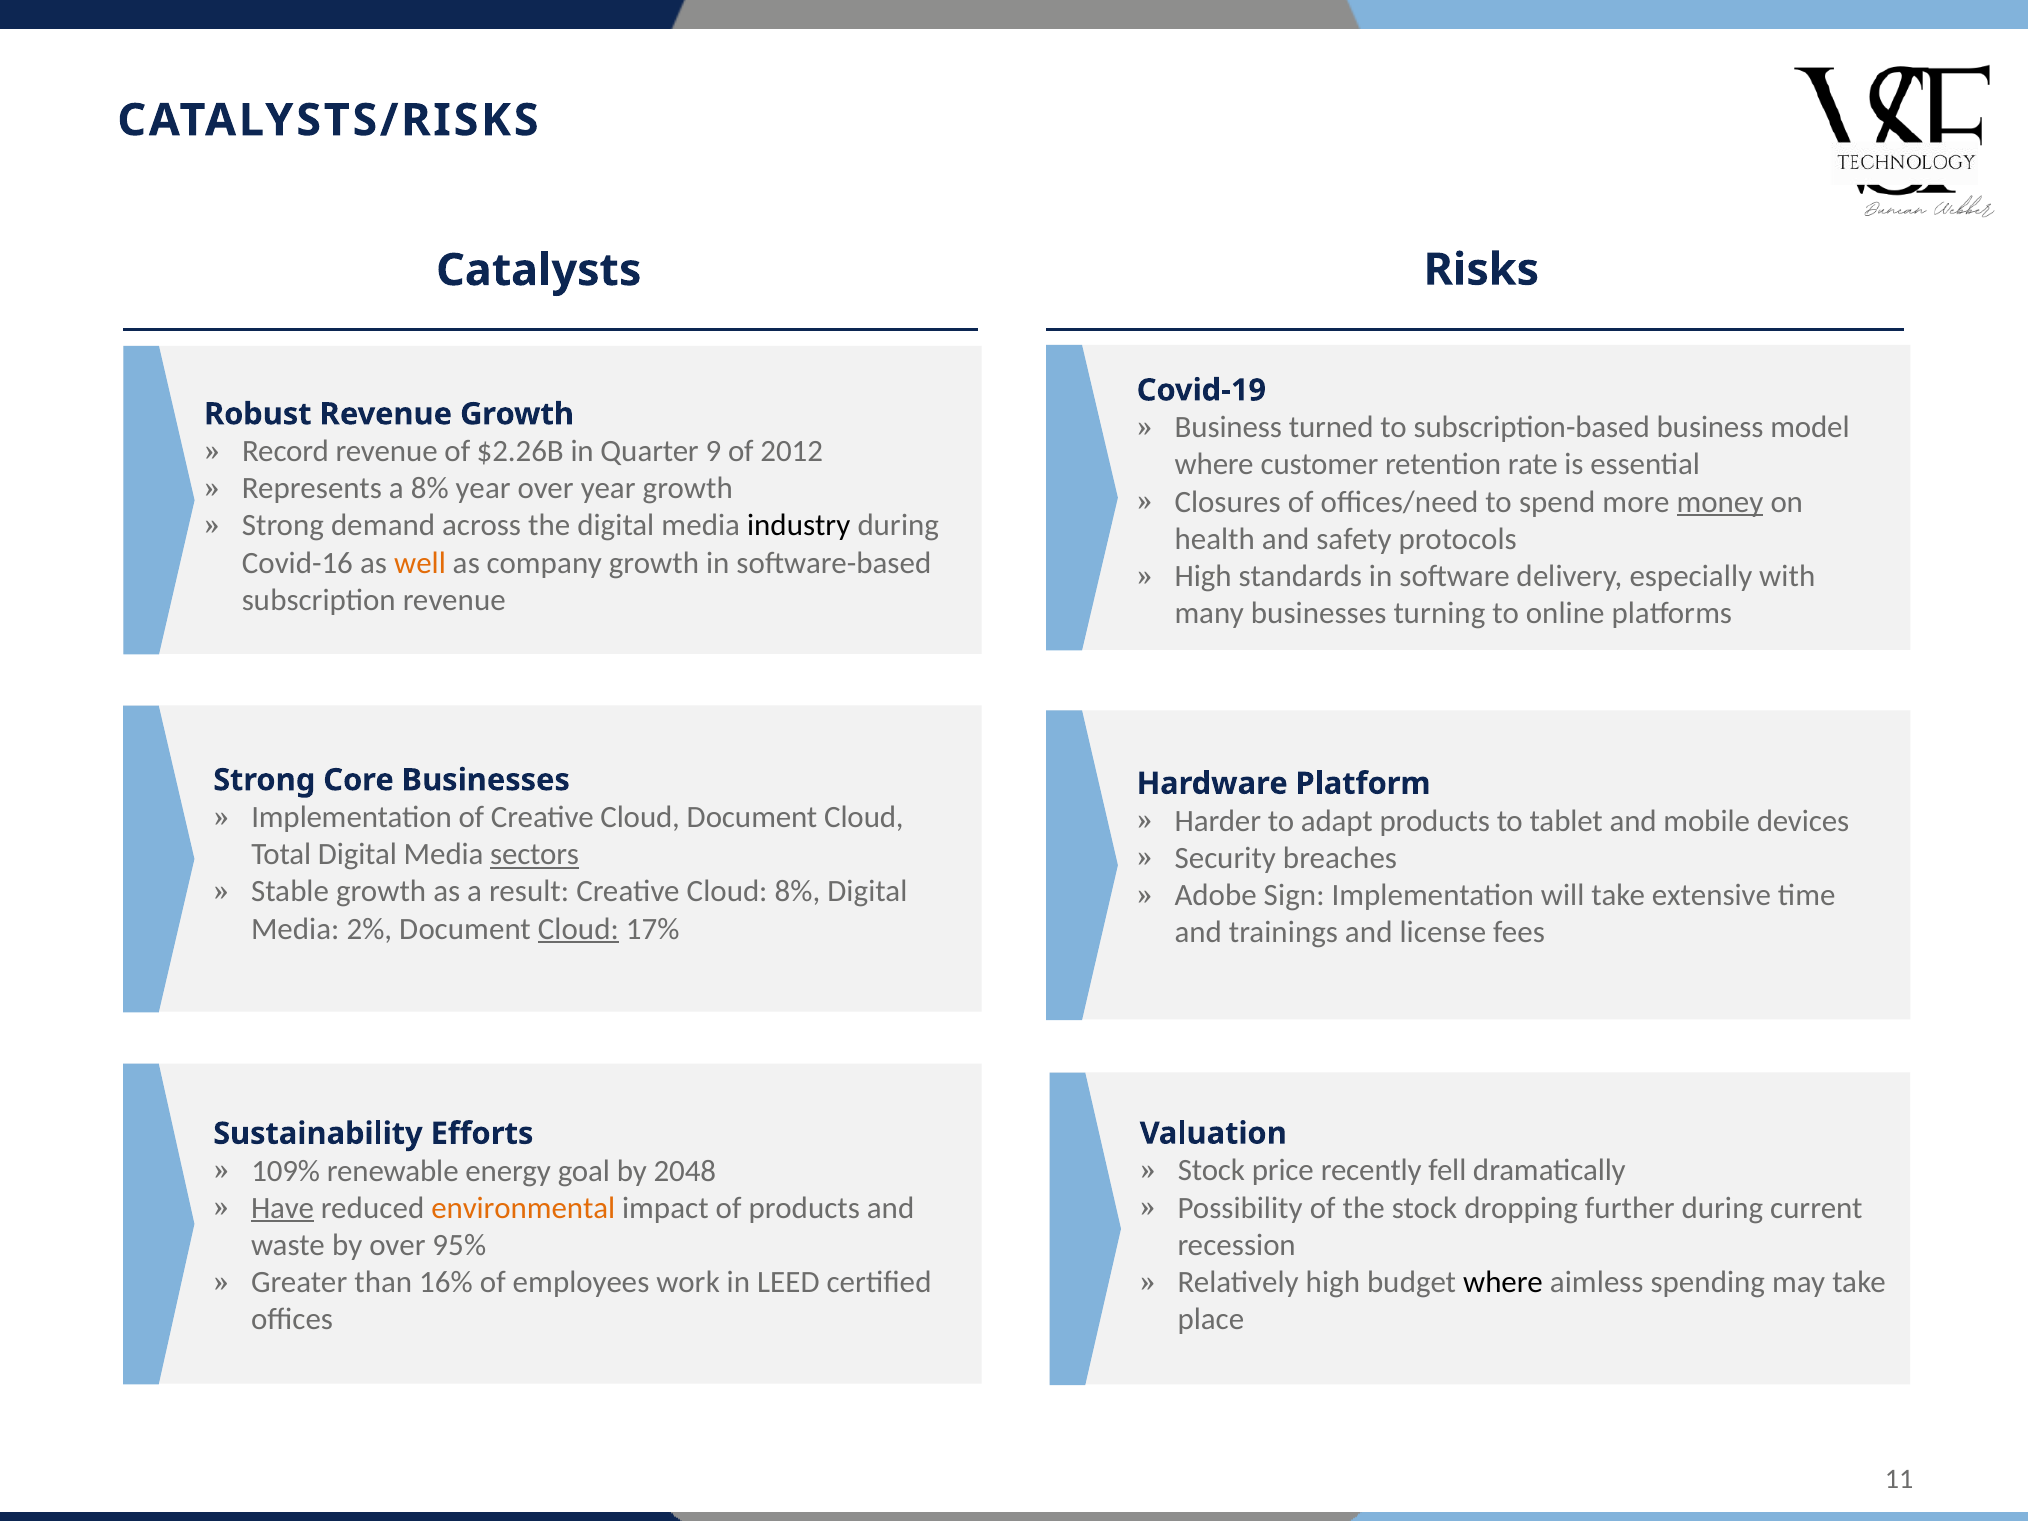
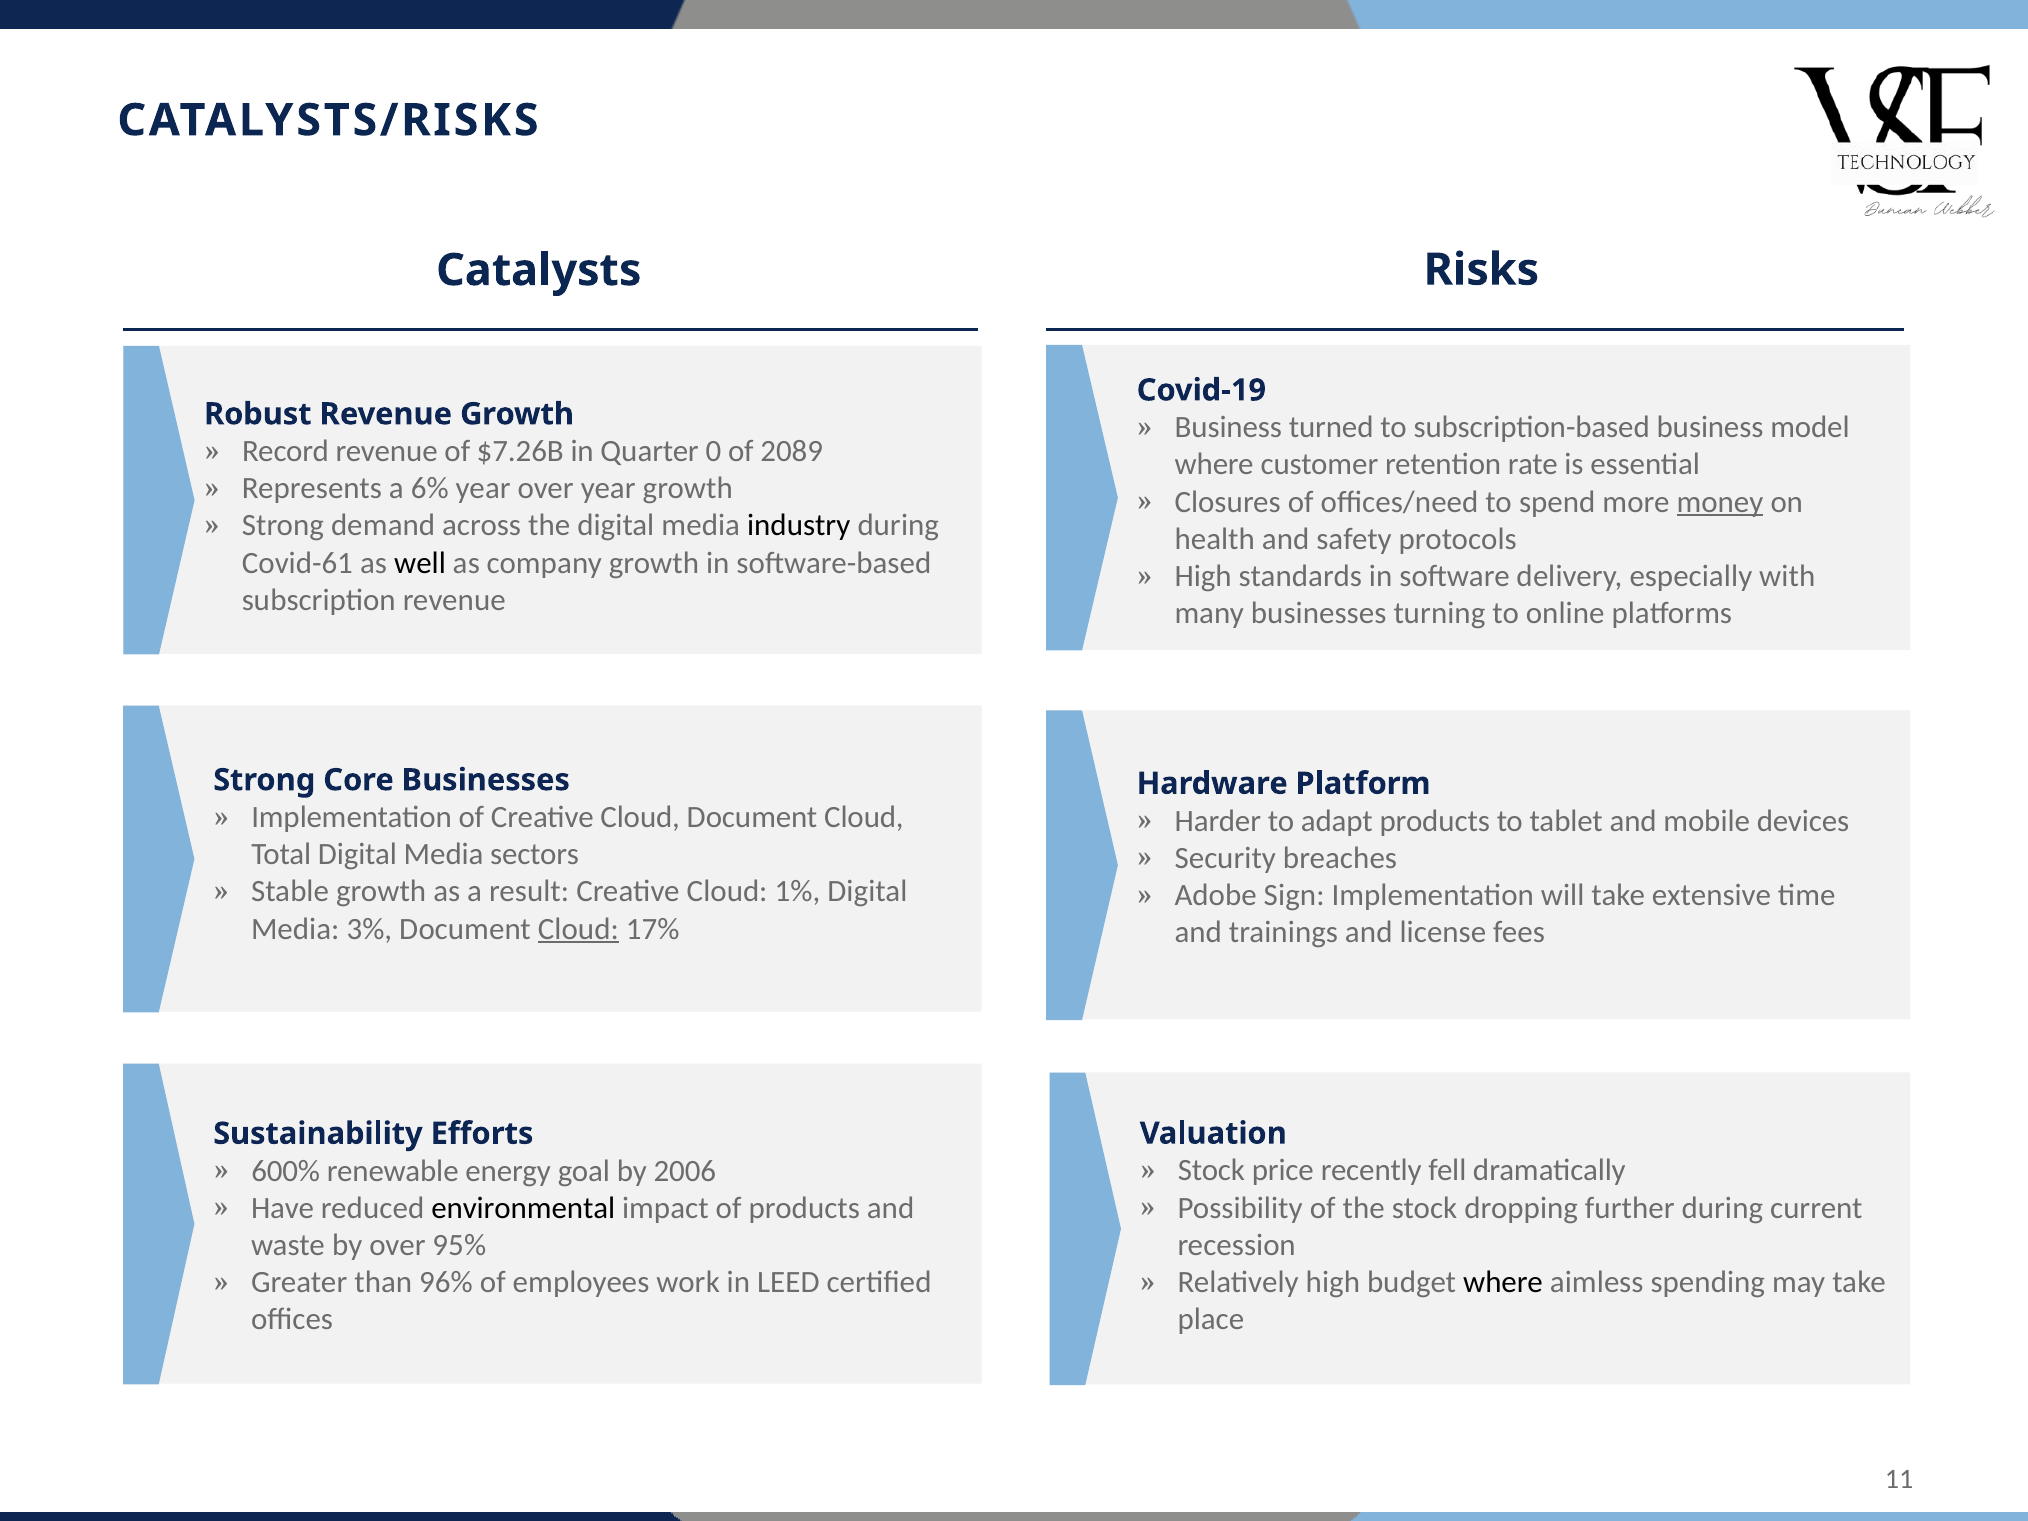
$2.26B: $2.26B -> $7.26B (520, 451)
9: 9 -> 0 (713, 451)
2012: 2012 -> 2089 (792, 451)
a 8%: 8% -> 6% (430, 489)
Covid-16: Covid-16 -> Covid-61 (297, 563)
well colour: orange -> black (420, 563)
sectors underline: present -> none (535, 854)
Cloud 8%: 8% -> 1% (797, 892)
2%: 2% -> 3% (369, 929)
109%: 109% -> 600% (286, 1171)
2048: 2048 -> 2006 (685, 1171)
Have underline: present -> none (283, 1208)
environmental colour: orange -> black (523, 1208)
16%: 16% -> 96% (446, 1282)
